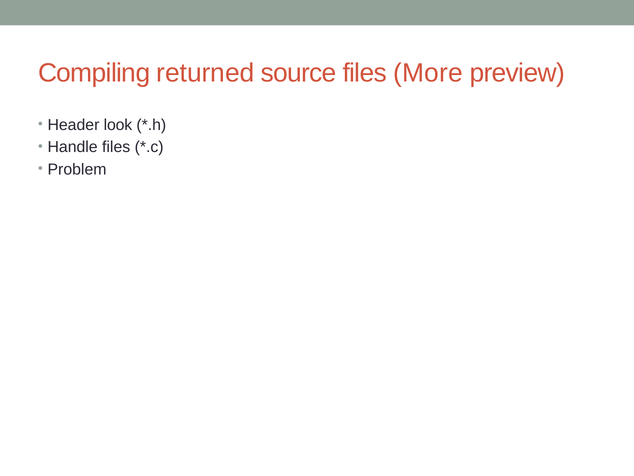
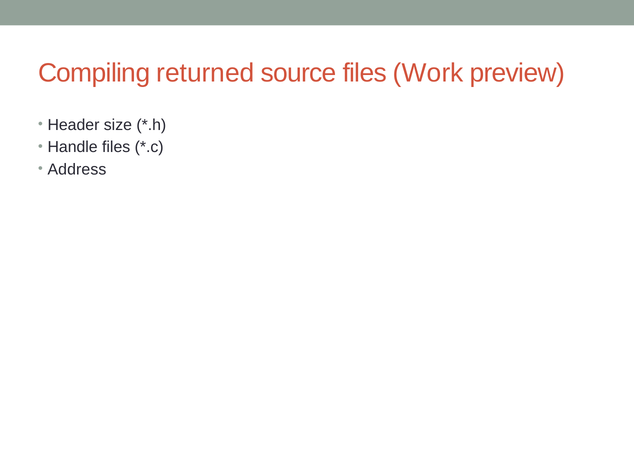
More: More -> Work (428, 73)
look: look -> size (118, 125)
Problem: Problem -> Address (77, 169)
